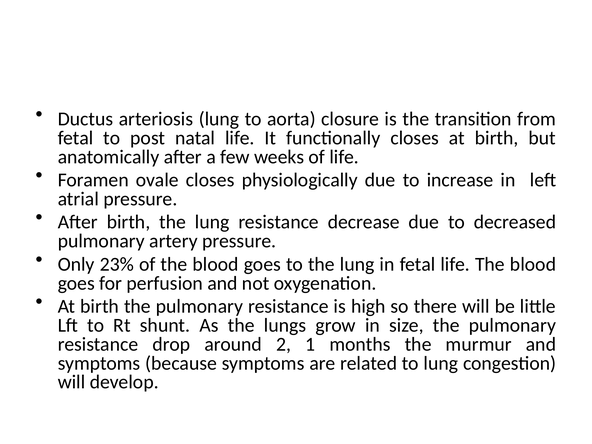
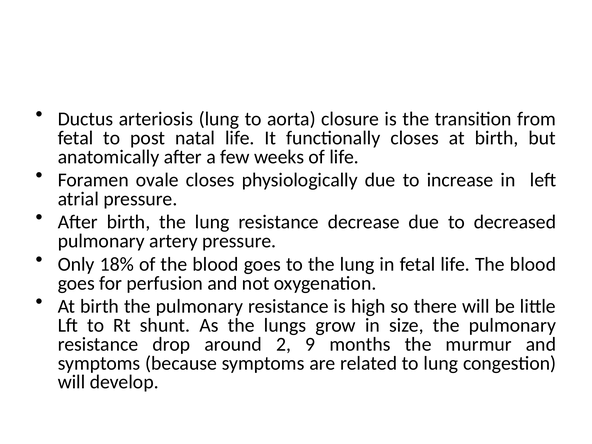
23%: 23% -> 18% (117, 264)
1: 1 -> 9 (310, 344)
